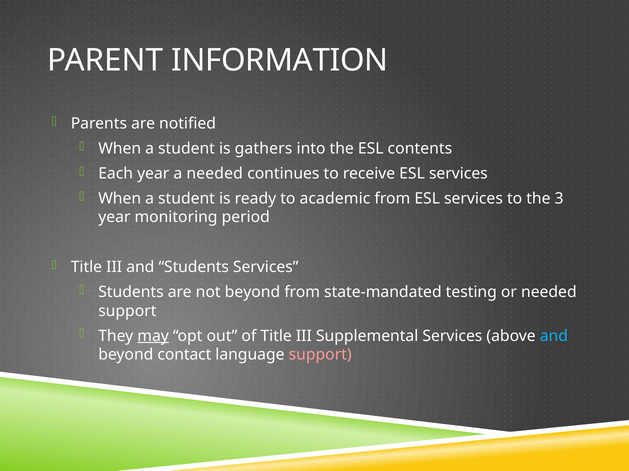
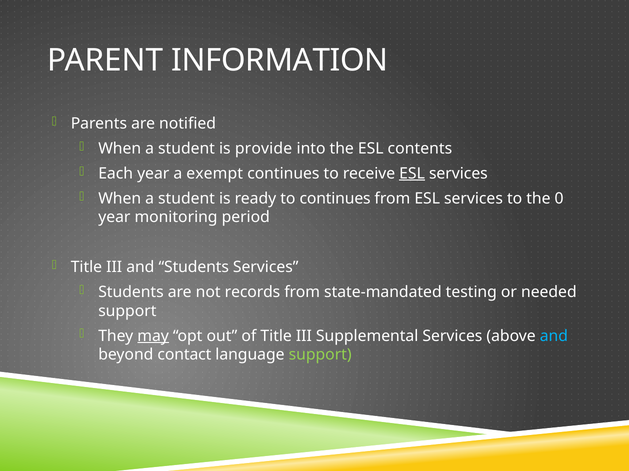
gathers: gathers -> provide (264, 149)
a needed: needed -> exempt (215, 174)
ESL underline: none -> present (412, 174)
to academic: academic -> continues (335, 199)
3: 3 -> 0 (559, 199)
not beyond: beyond -> records (253, 293)
support colour: pink -> light green (320, 355)
